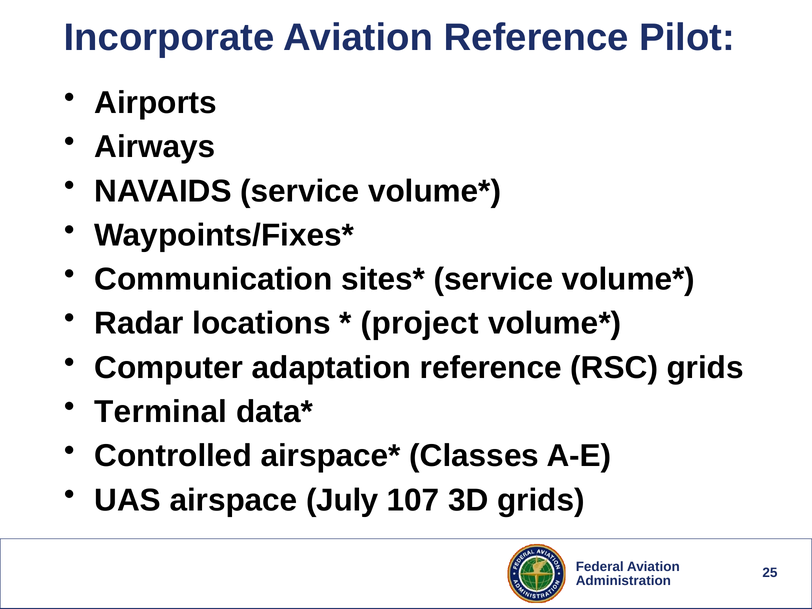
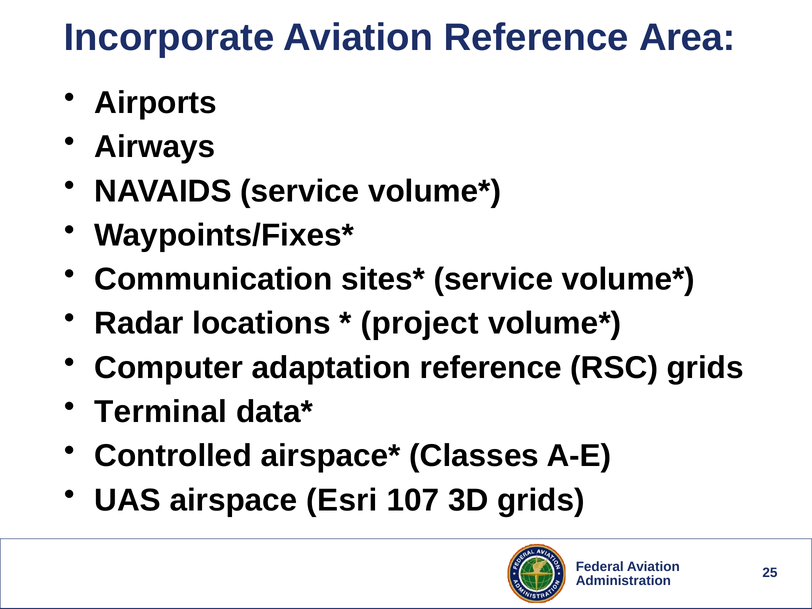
Pilot: Pilot -> Area (687, 38)
July: July -> Esri (342, 500)
